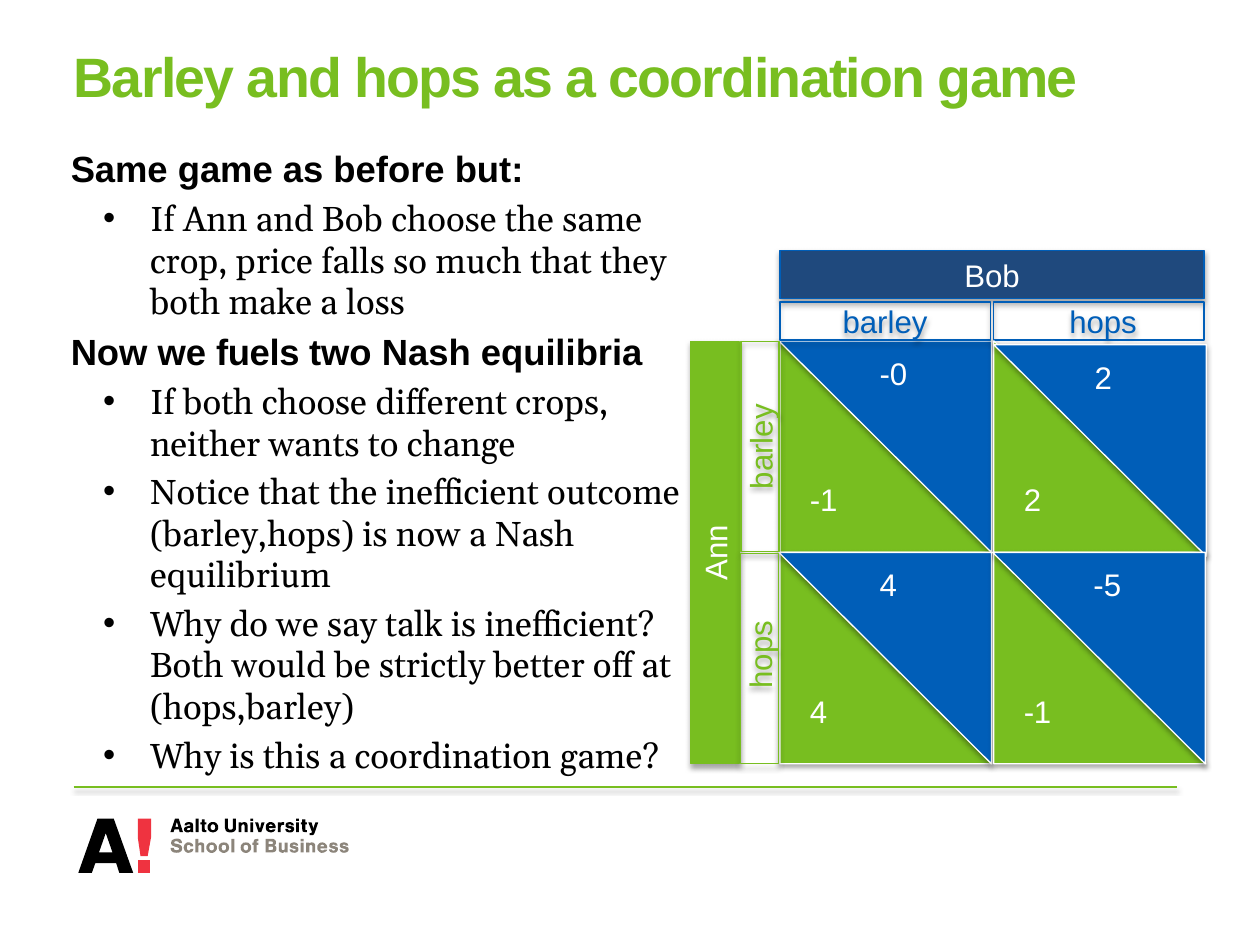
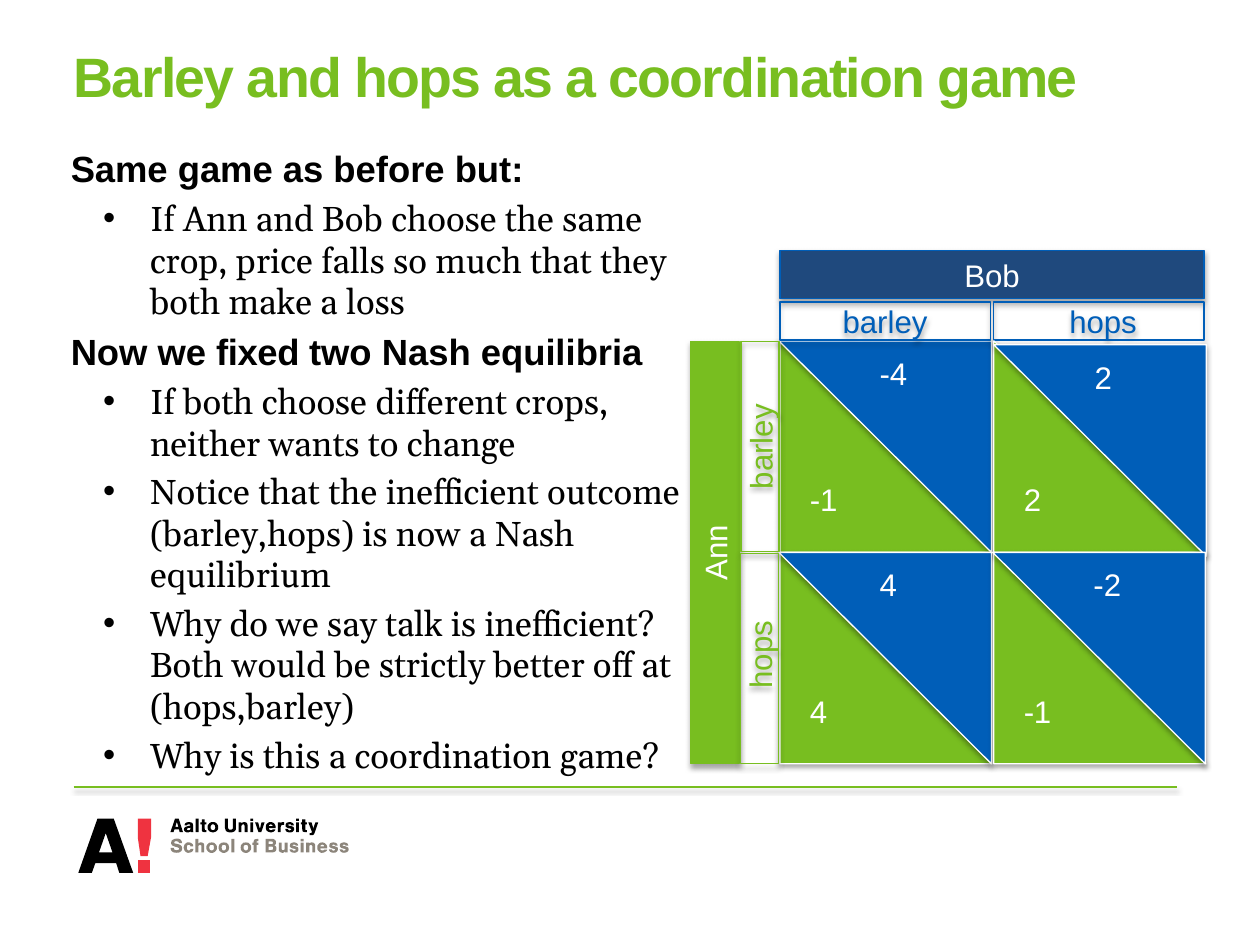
fuels: fuels -> fixed (258, 354)
-0: -0 -> -4 (894, 375)
-5: -5 -> -2 (1107, 587)
